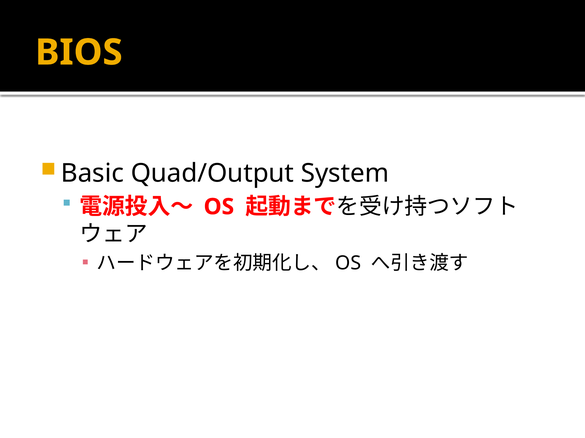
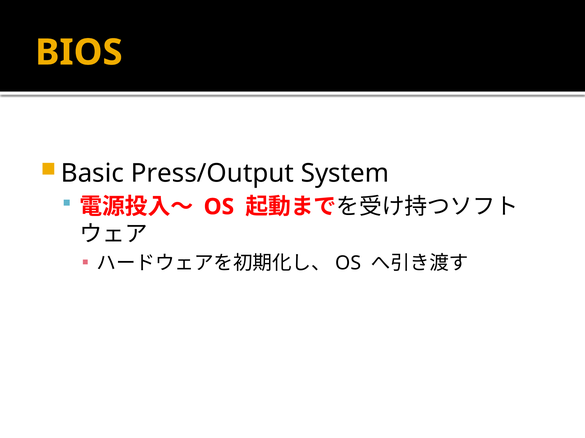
Quad/Output: Quad/Output -> Press/Output (212, 174)
